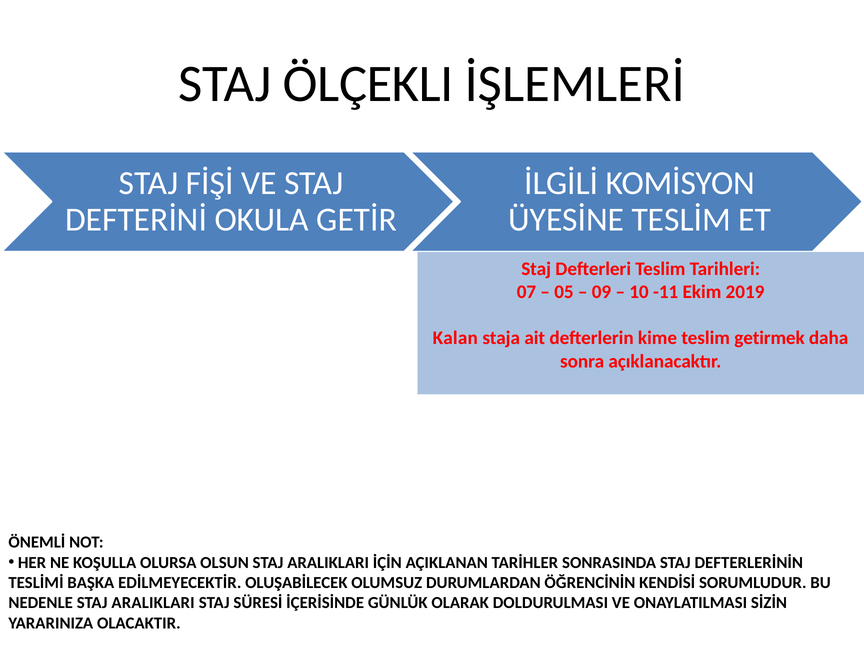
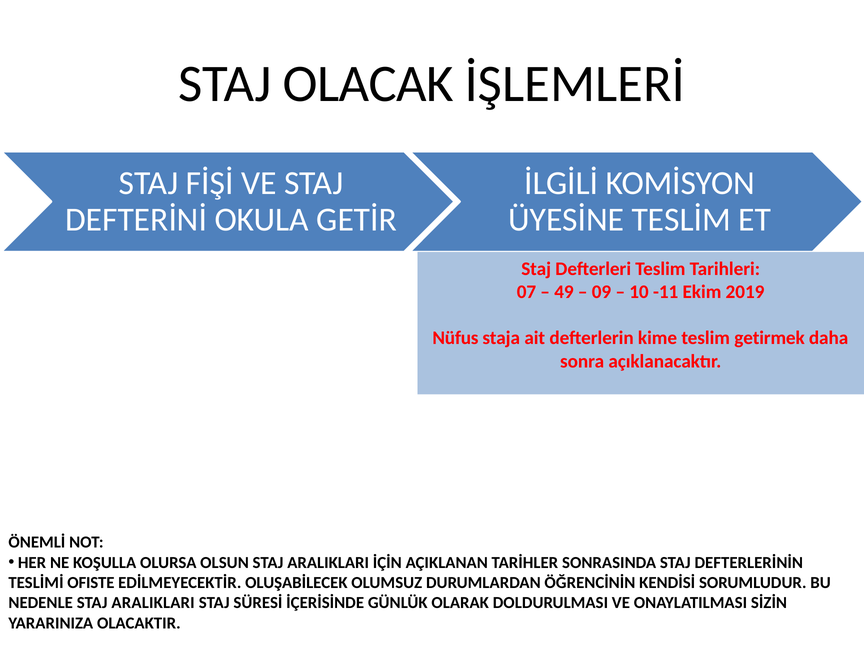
ÖLÇEKLI: ÖLÇEKLI -> OLACAK (368, 84)
05: 05 -> 49 (564, 292)
Kalan: Kalan -> Nüfus (455, 338)
BAŞKA: BAŞKA -> OFISTE (91, 583)
